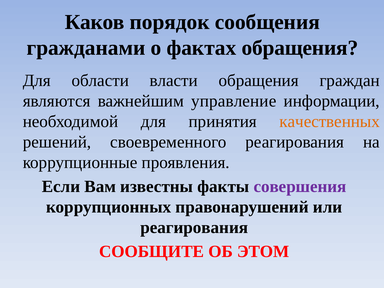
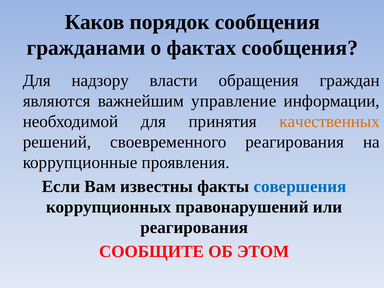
фактах обращения: обращения -> сообщения (300, 48)
области: области -> надзору (100, 81)
совершения colour: purple -> blue (300, 186)
